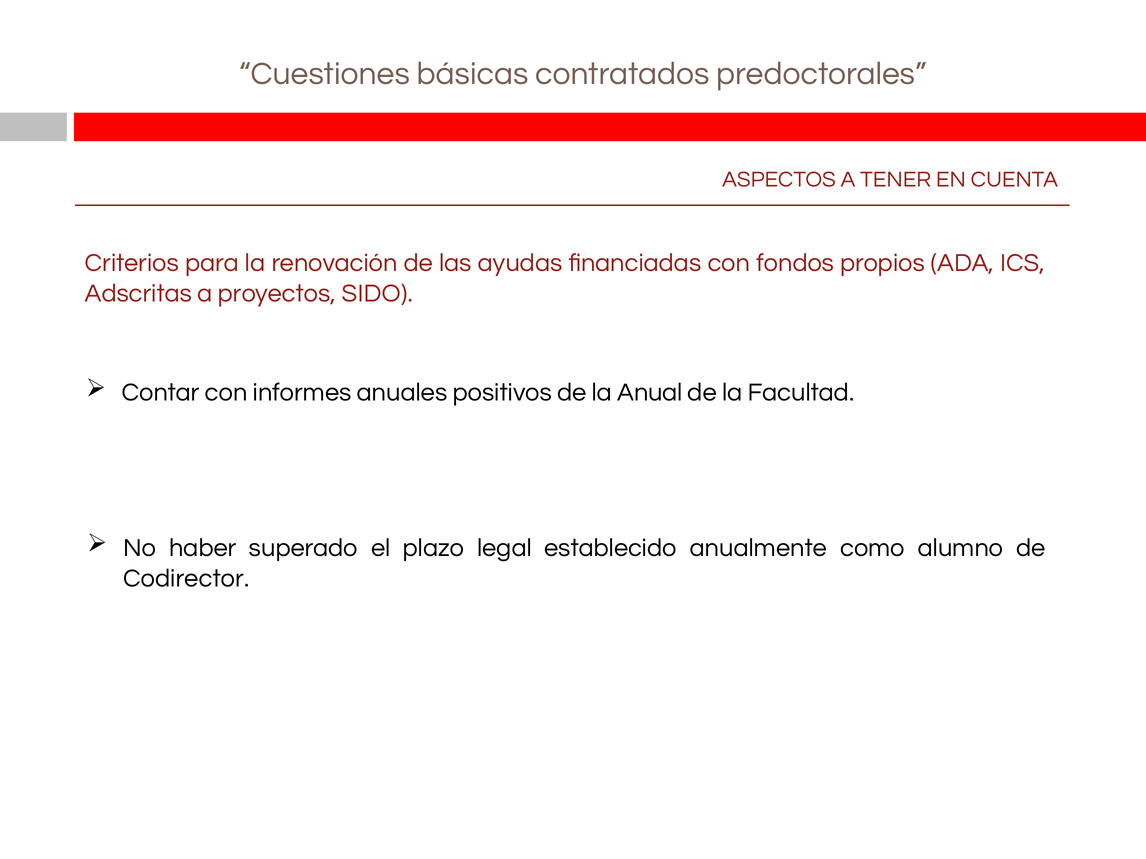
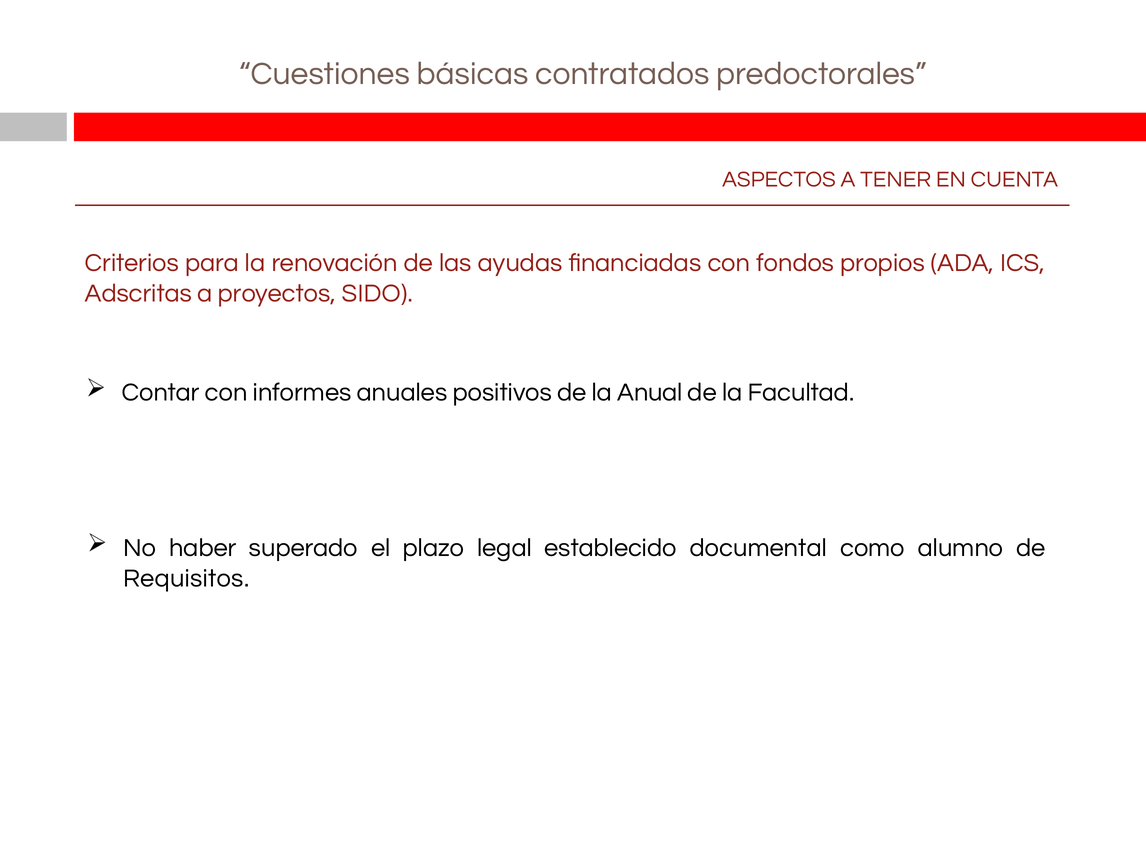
anualmente: anualmente -> documental (758, 548)
Codirector: Codirector -> Requisitos (186, 578)
